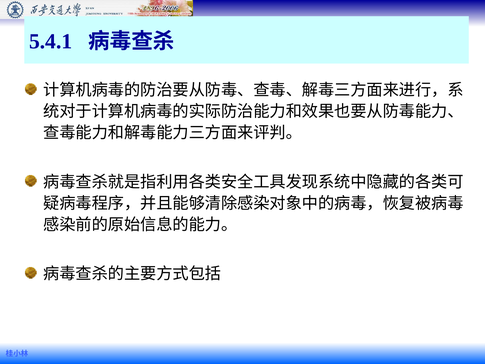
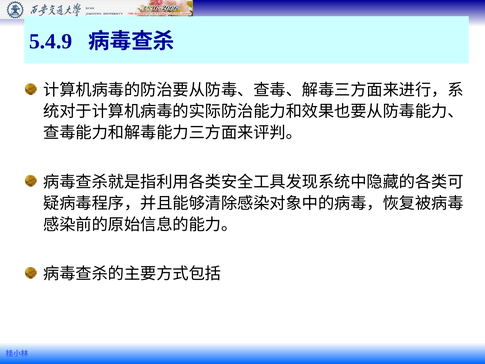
5.4.1: 5.4.1 -> 5.4.9 (51, 41)
